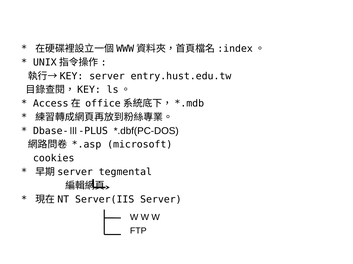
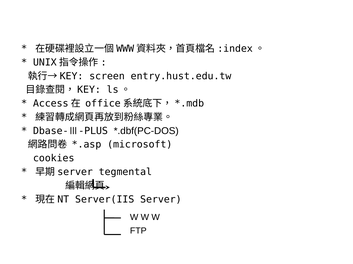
server: server -> screen (107, 76)
